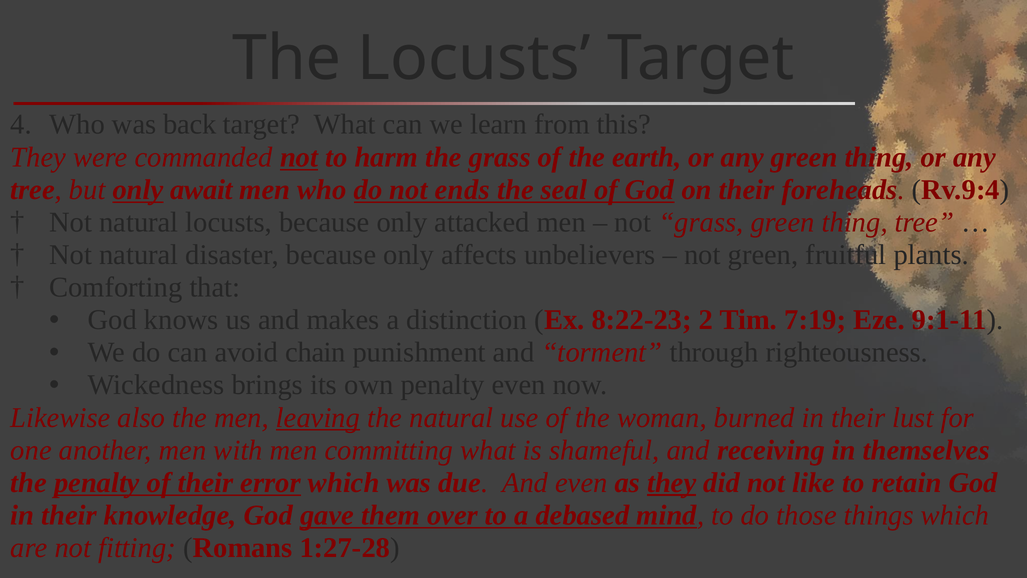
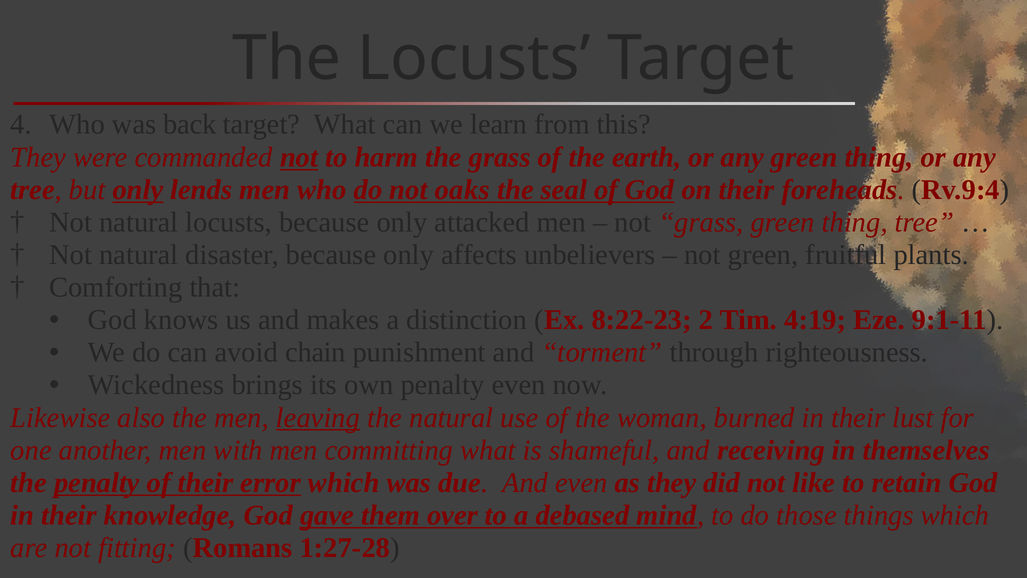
await: await -> lends (201, 190)
ends: ends -> oaks (462, 190)
7:19: 7:19 -> 4:19 (815, 320)
they underline: present -> none (672, 482)
